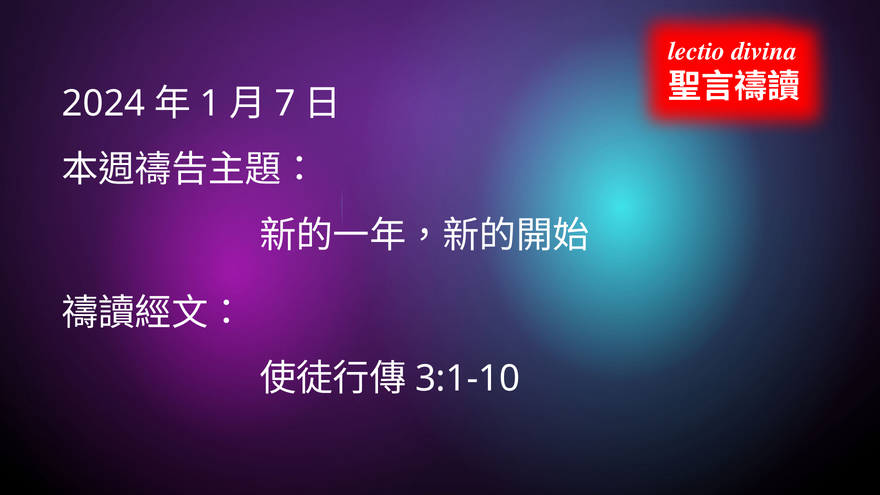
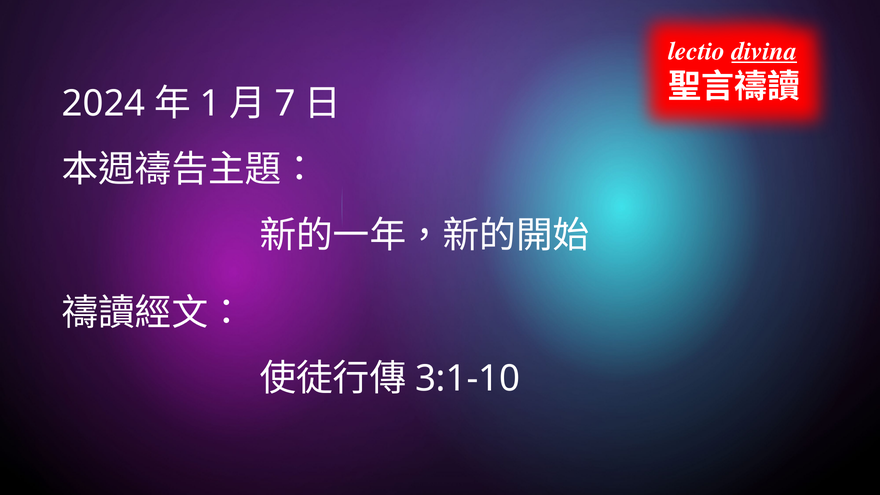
divina underline: none -> present (764, 51)
